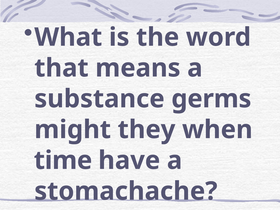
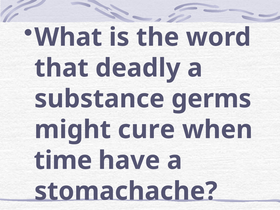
means: means -> deadly (138, 68)
they: they -> cure (146, 130)
